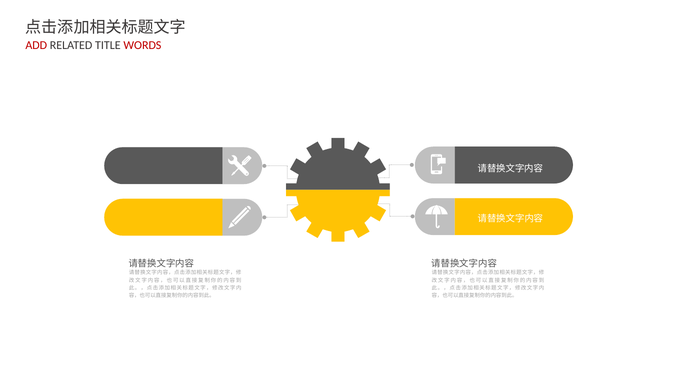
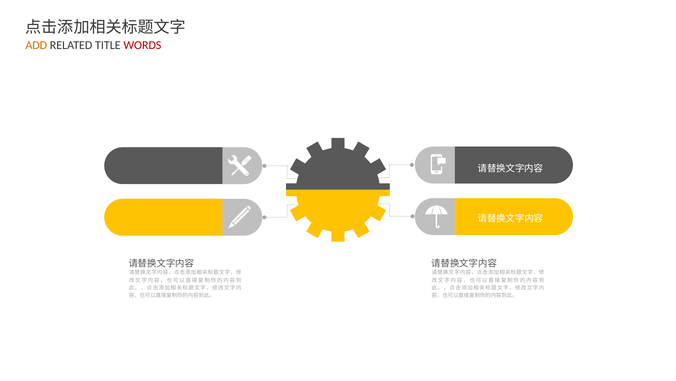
ADD colour: red -> orange (36, 45)
